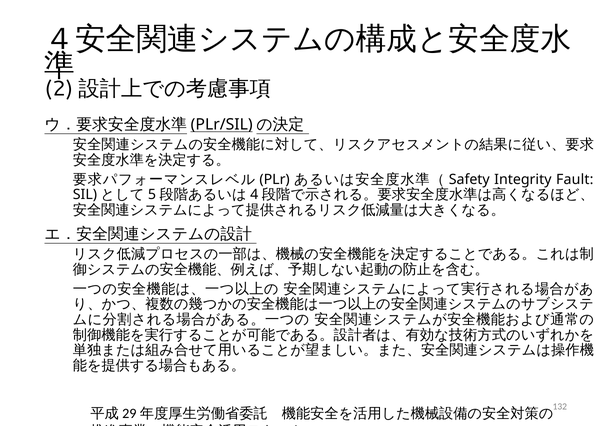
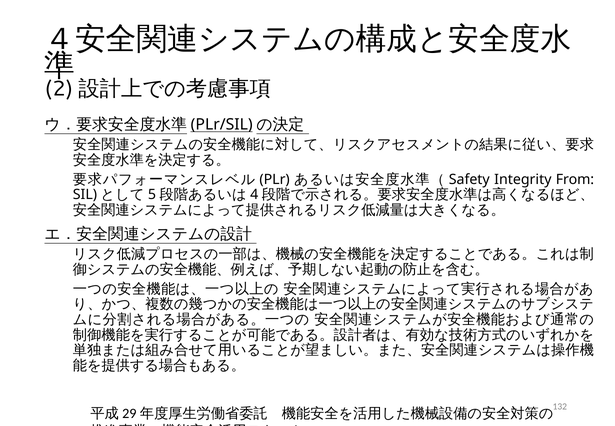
Fault: Fault -> From (575, 179)
